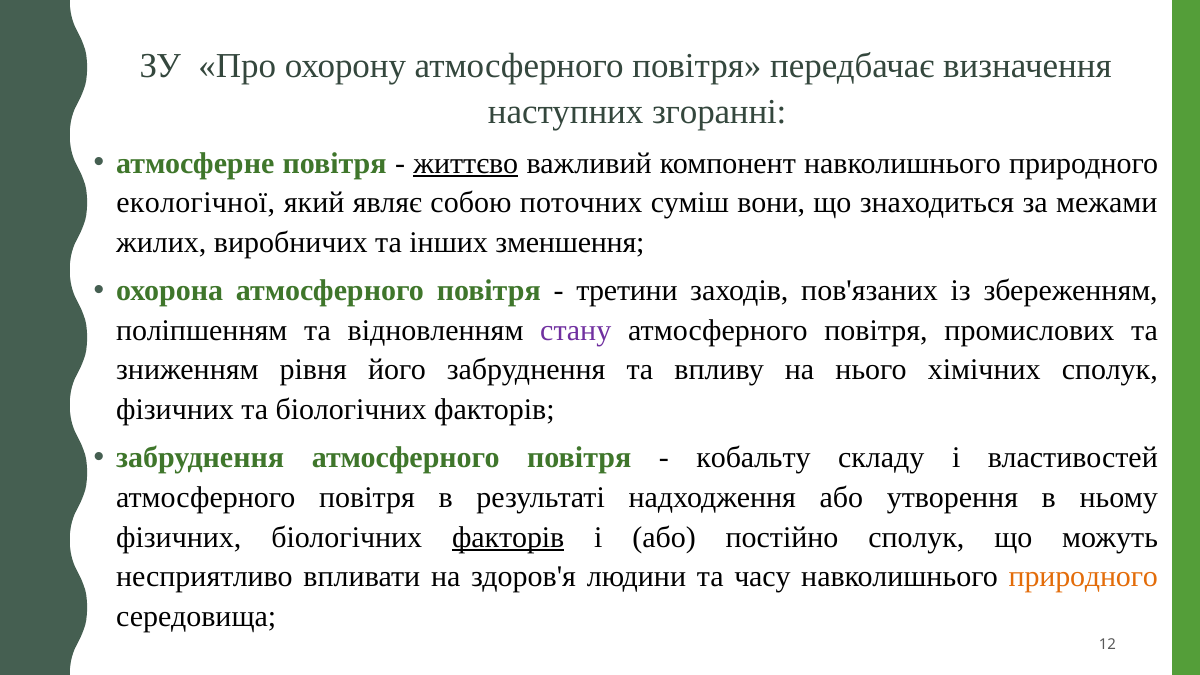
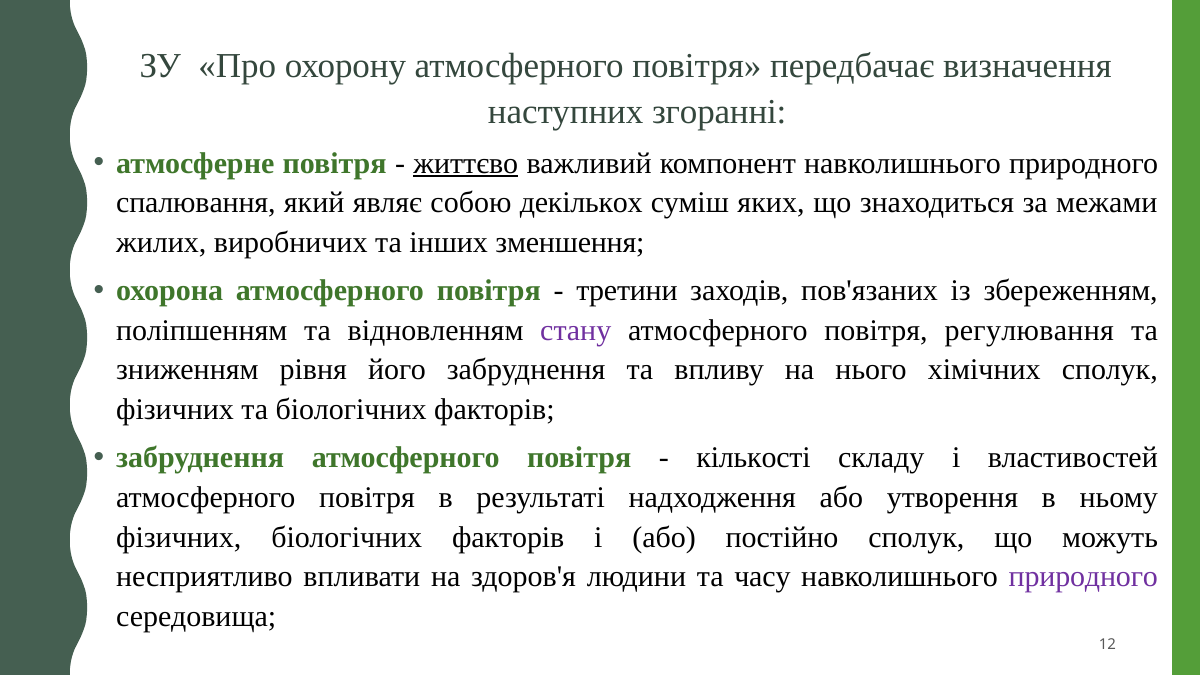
екологічної: екологічної -> спалювання (196, 203)
поточних: поточних -> декількоx (581, 203)
вони: вони -> якиx (771, 203)
промислових: промислових -> регулювання (1029, 330)
кобальту: кобальту -> кількості (754, 458)
факторів underline: present -> none (508, 537)
природного colour: orange -> purple (1083, 577)
